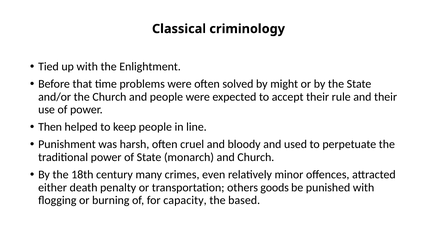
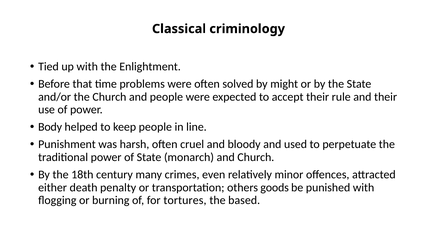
Then: Then -> Body (50, 127)
capacity: capacity -> tortures (185, 200)
